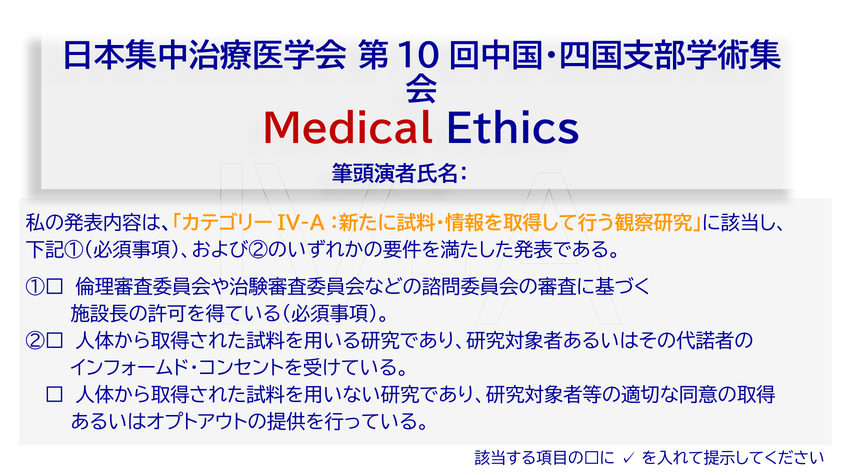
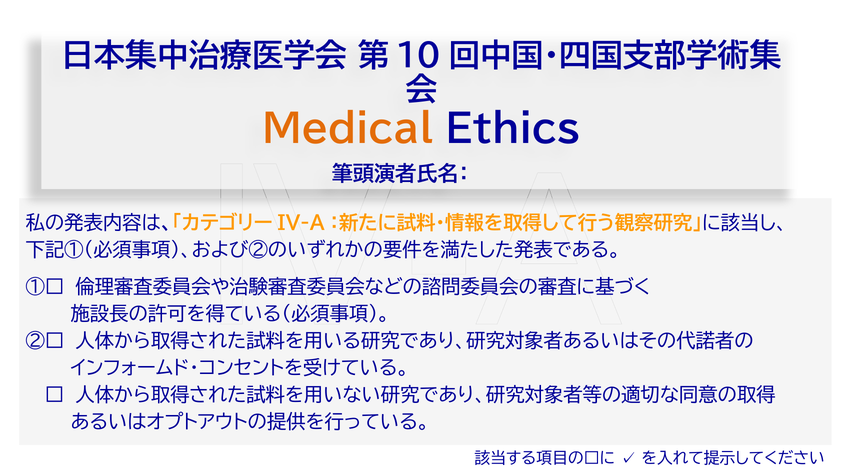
Medical colour: red -> orange (348, 129)
